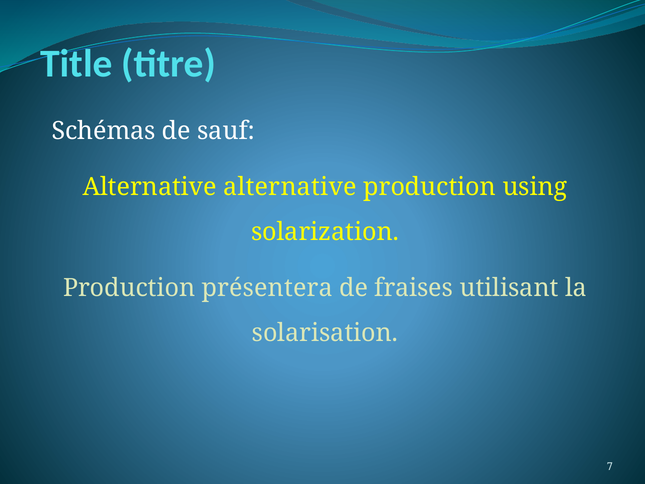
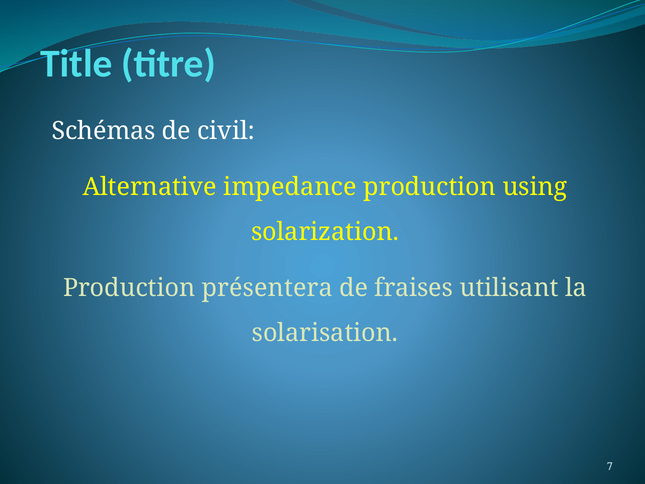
sauf: sauf -> civil (226, 131)
Alternative alternative: alternative -> impedance (290, 187)
